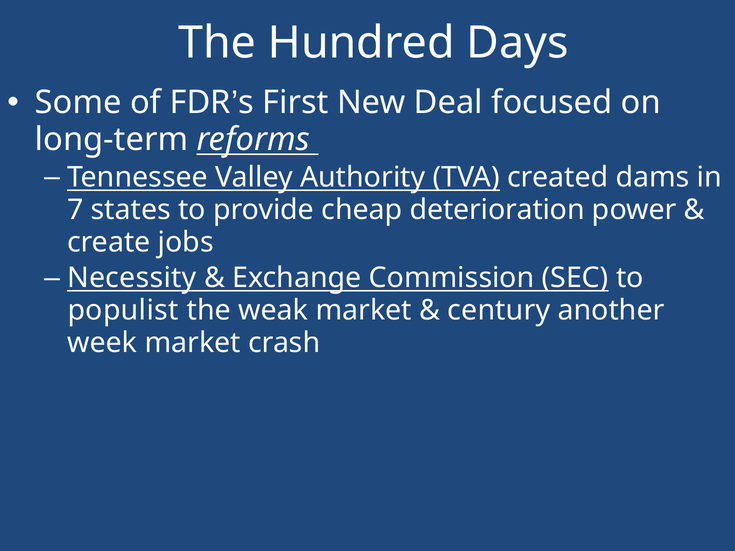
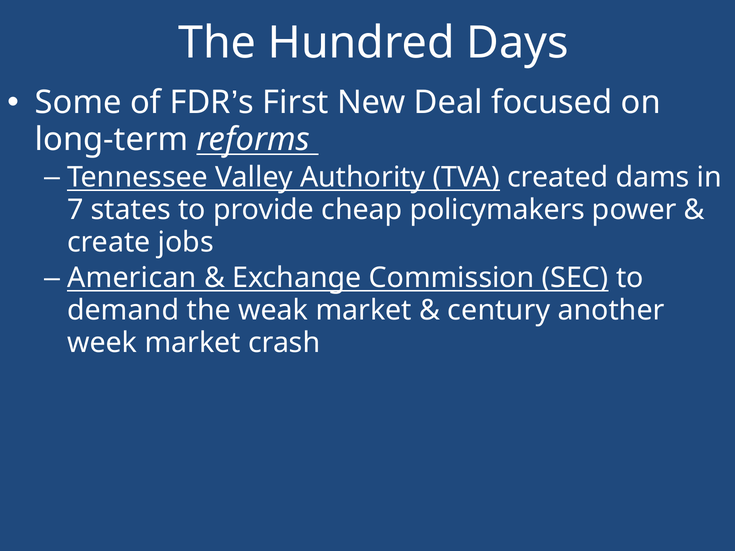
deterioration: deterioration -> policymakers (497, 210)
Necessity: Necessity -> American (132, 278)
populist: populist -> demand (123, 311)
